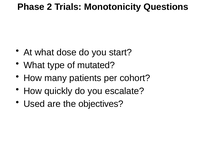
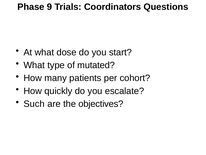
2: 2 -> 9 (49, 7)
Monotonicity: Monotonicity -> Coordinators (113, 7)
Used: Used -> Such (34, 104)
